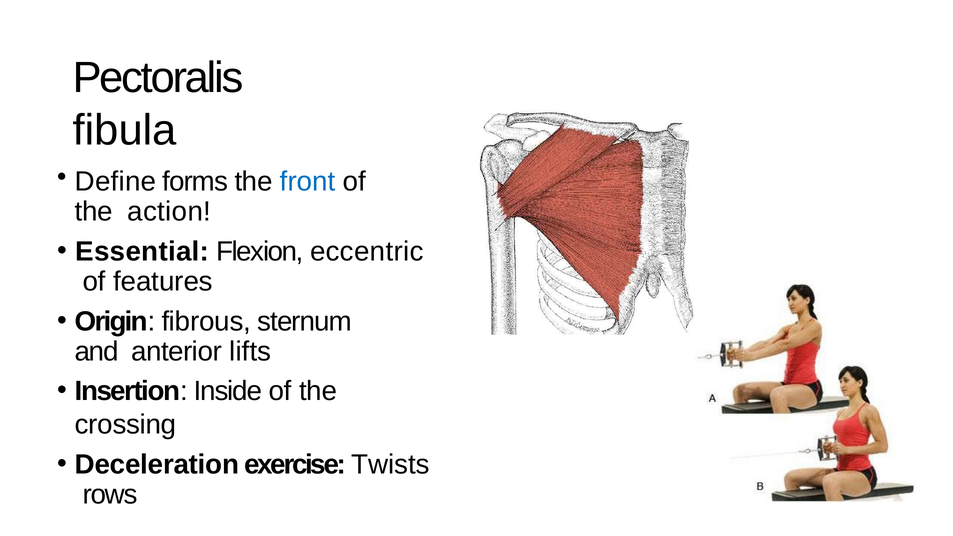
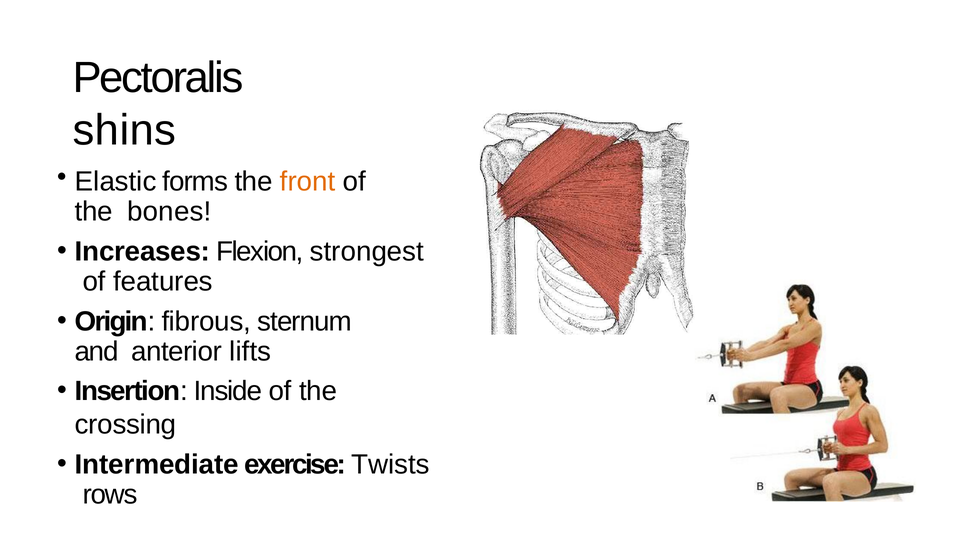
fibula: fibula -> shins (124, 130)
Define: Define -> Elastic (116, 182)
front colour: blue -> orange (308, 182)
action: action -> bones (169, 212)
Essential: Essential -> Increases (143, 252)
eccentric: eccentric -> strongest (367, 252)
Deceleration: Deceleration -> Intermediate (157, 465)
